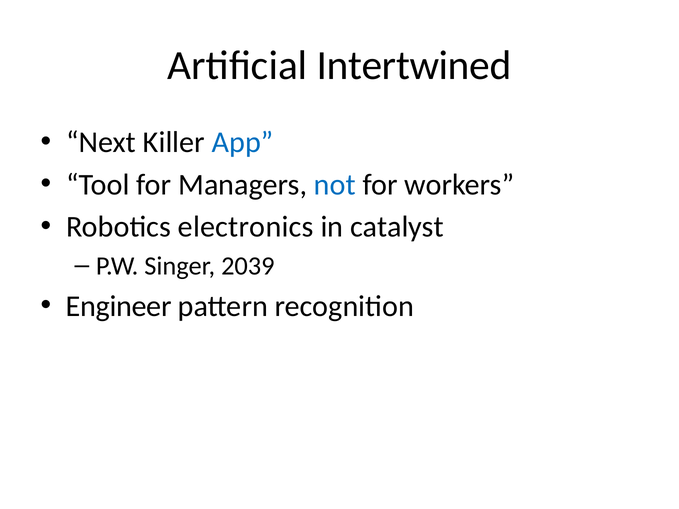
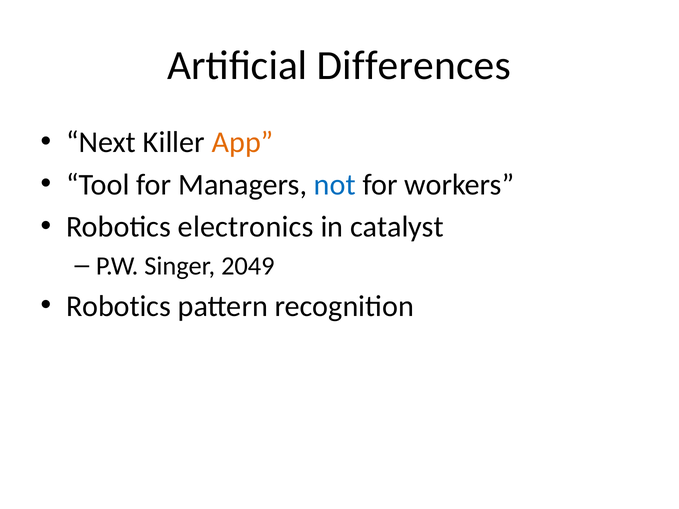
Intertwined: Intertwined -> Differences (414, 66)
App colour: blue -> orange (243, 142)
2039: 2039 -> 2049 (248, 266)
Engineer: Engineer -> Robotics (119, 306)
